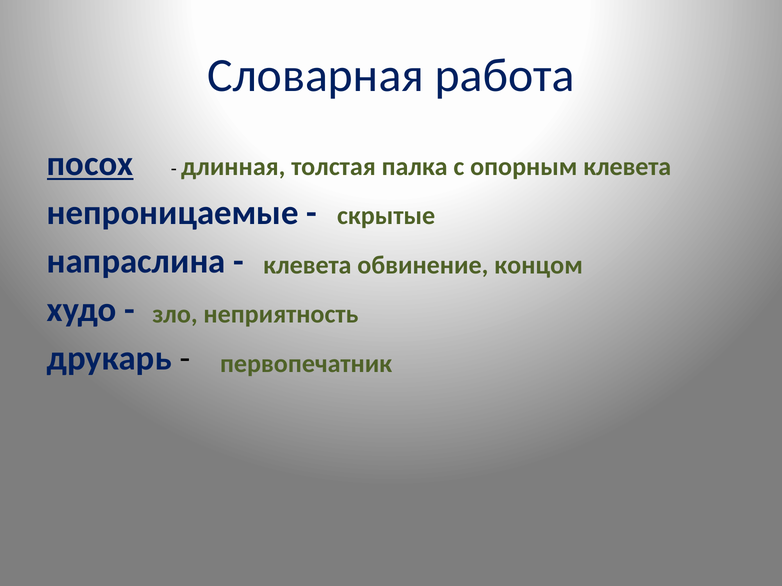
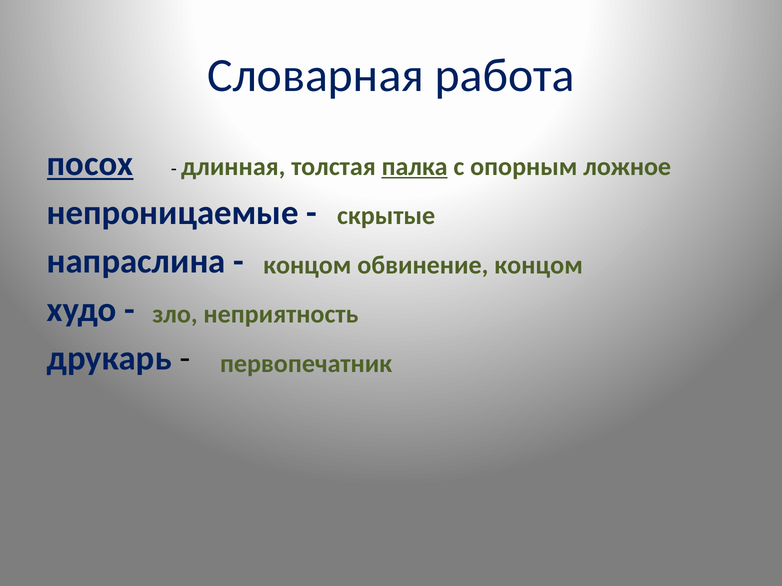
палка underline: none -> present (415, 167)
опорным клевета: клевета -> ложное (627, 167)
клевета: клевета -> концом (307, 265)
